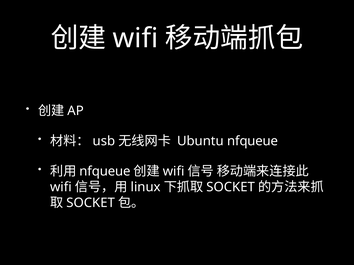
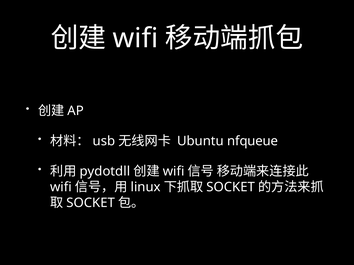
nfqueue: nfqueue -> pydotdll (105, 172)
